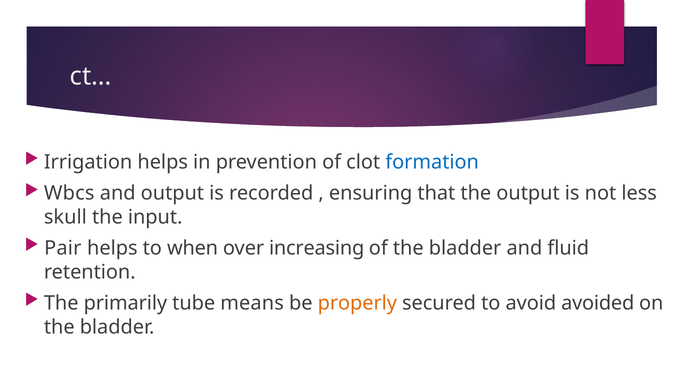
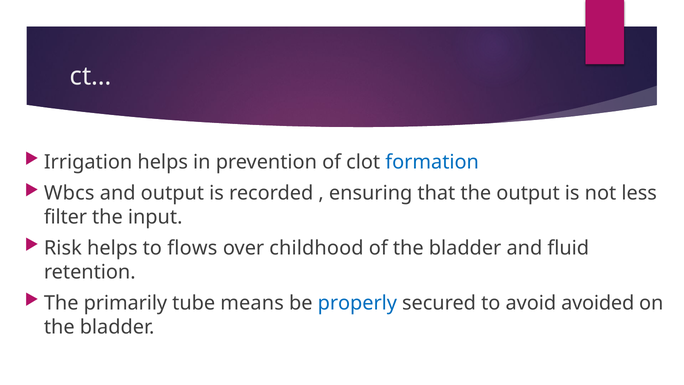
skull: skull -> filter (65, 217)
Pair: Pair -> Risk (63, 248)
when: when -> flows (192, 248)
increasing: increasing -> childhood (316, 248)
properly colour: orange -> blue (357, 303)
